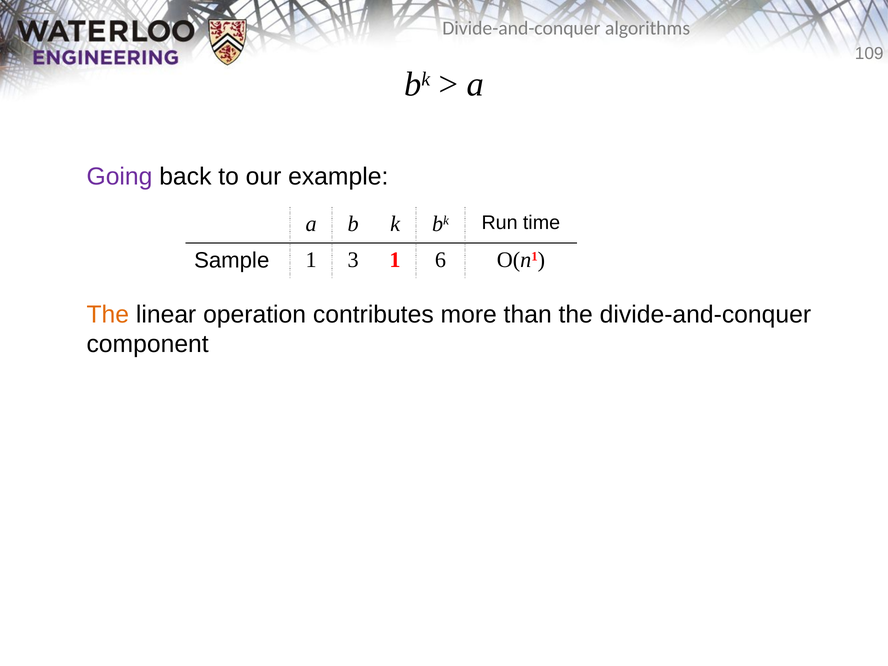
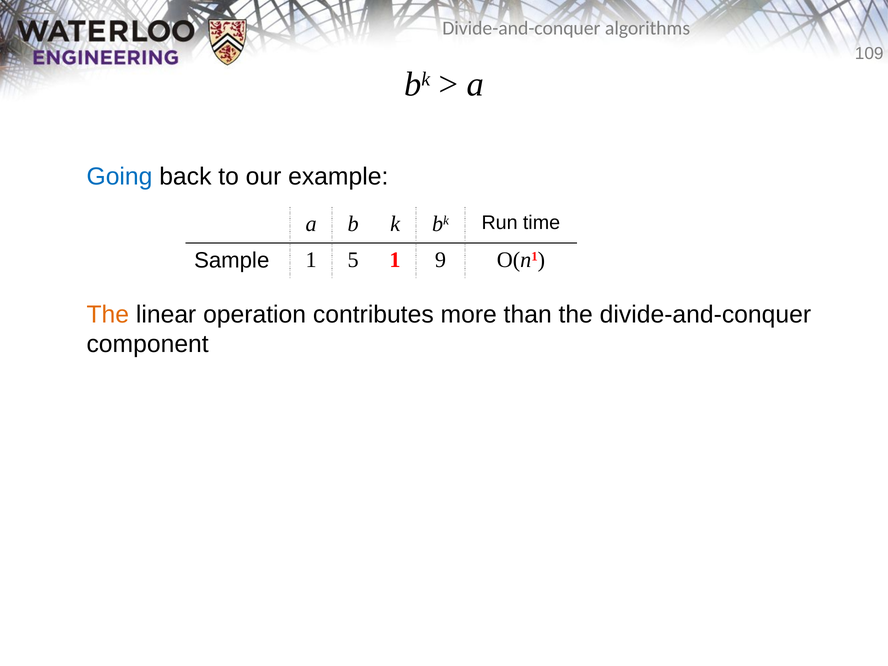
Going colour: purple -> blue (119, 176)
3: 3 -> 5 (353, 260)
6: 6 -> 9 (440, 260)
